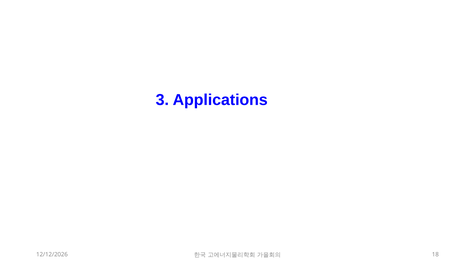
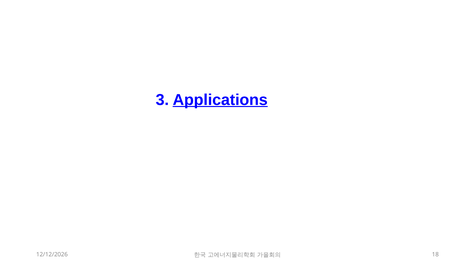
Applications underline: none -> present (220, 100)
